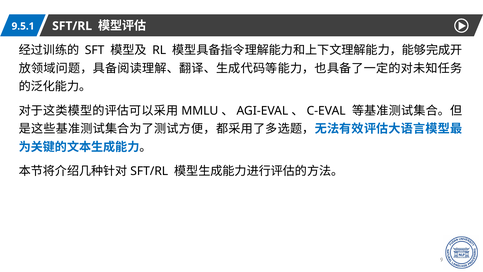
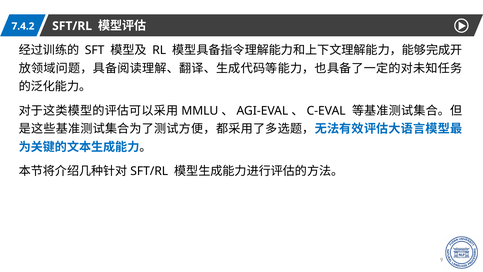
9.5.1: 9.5.1 -> 7.4.2 (23, 26)
